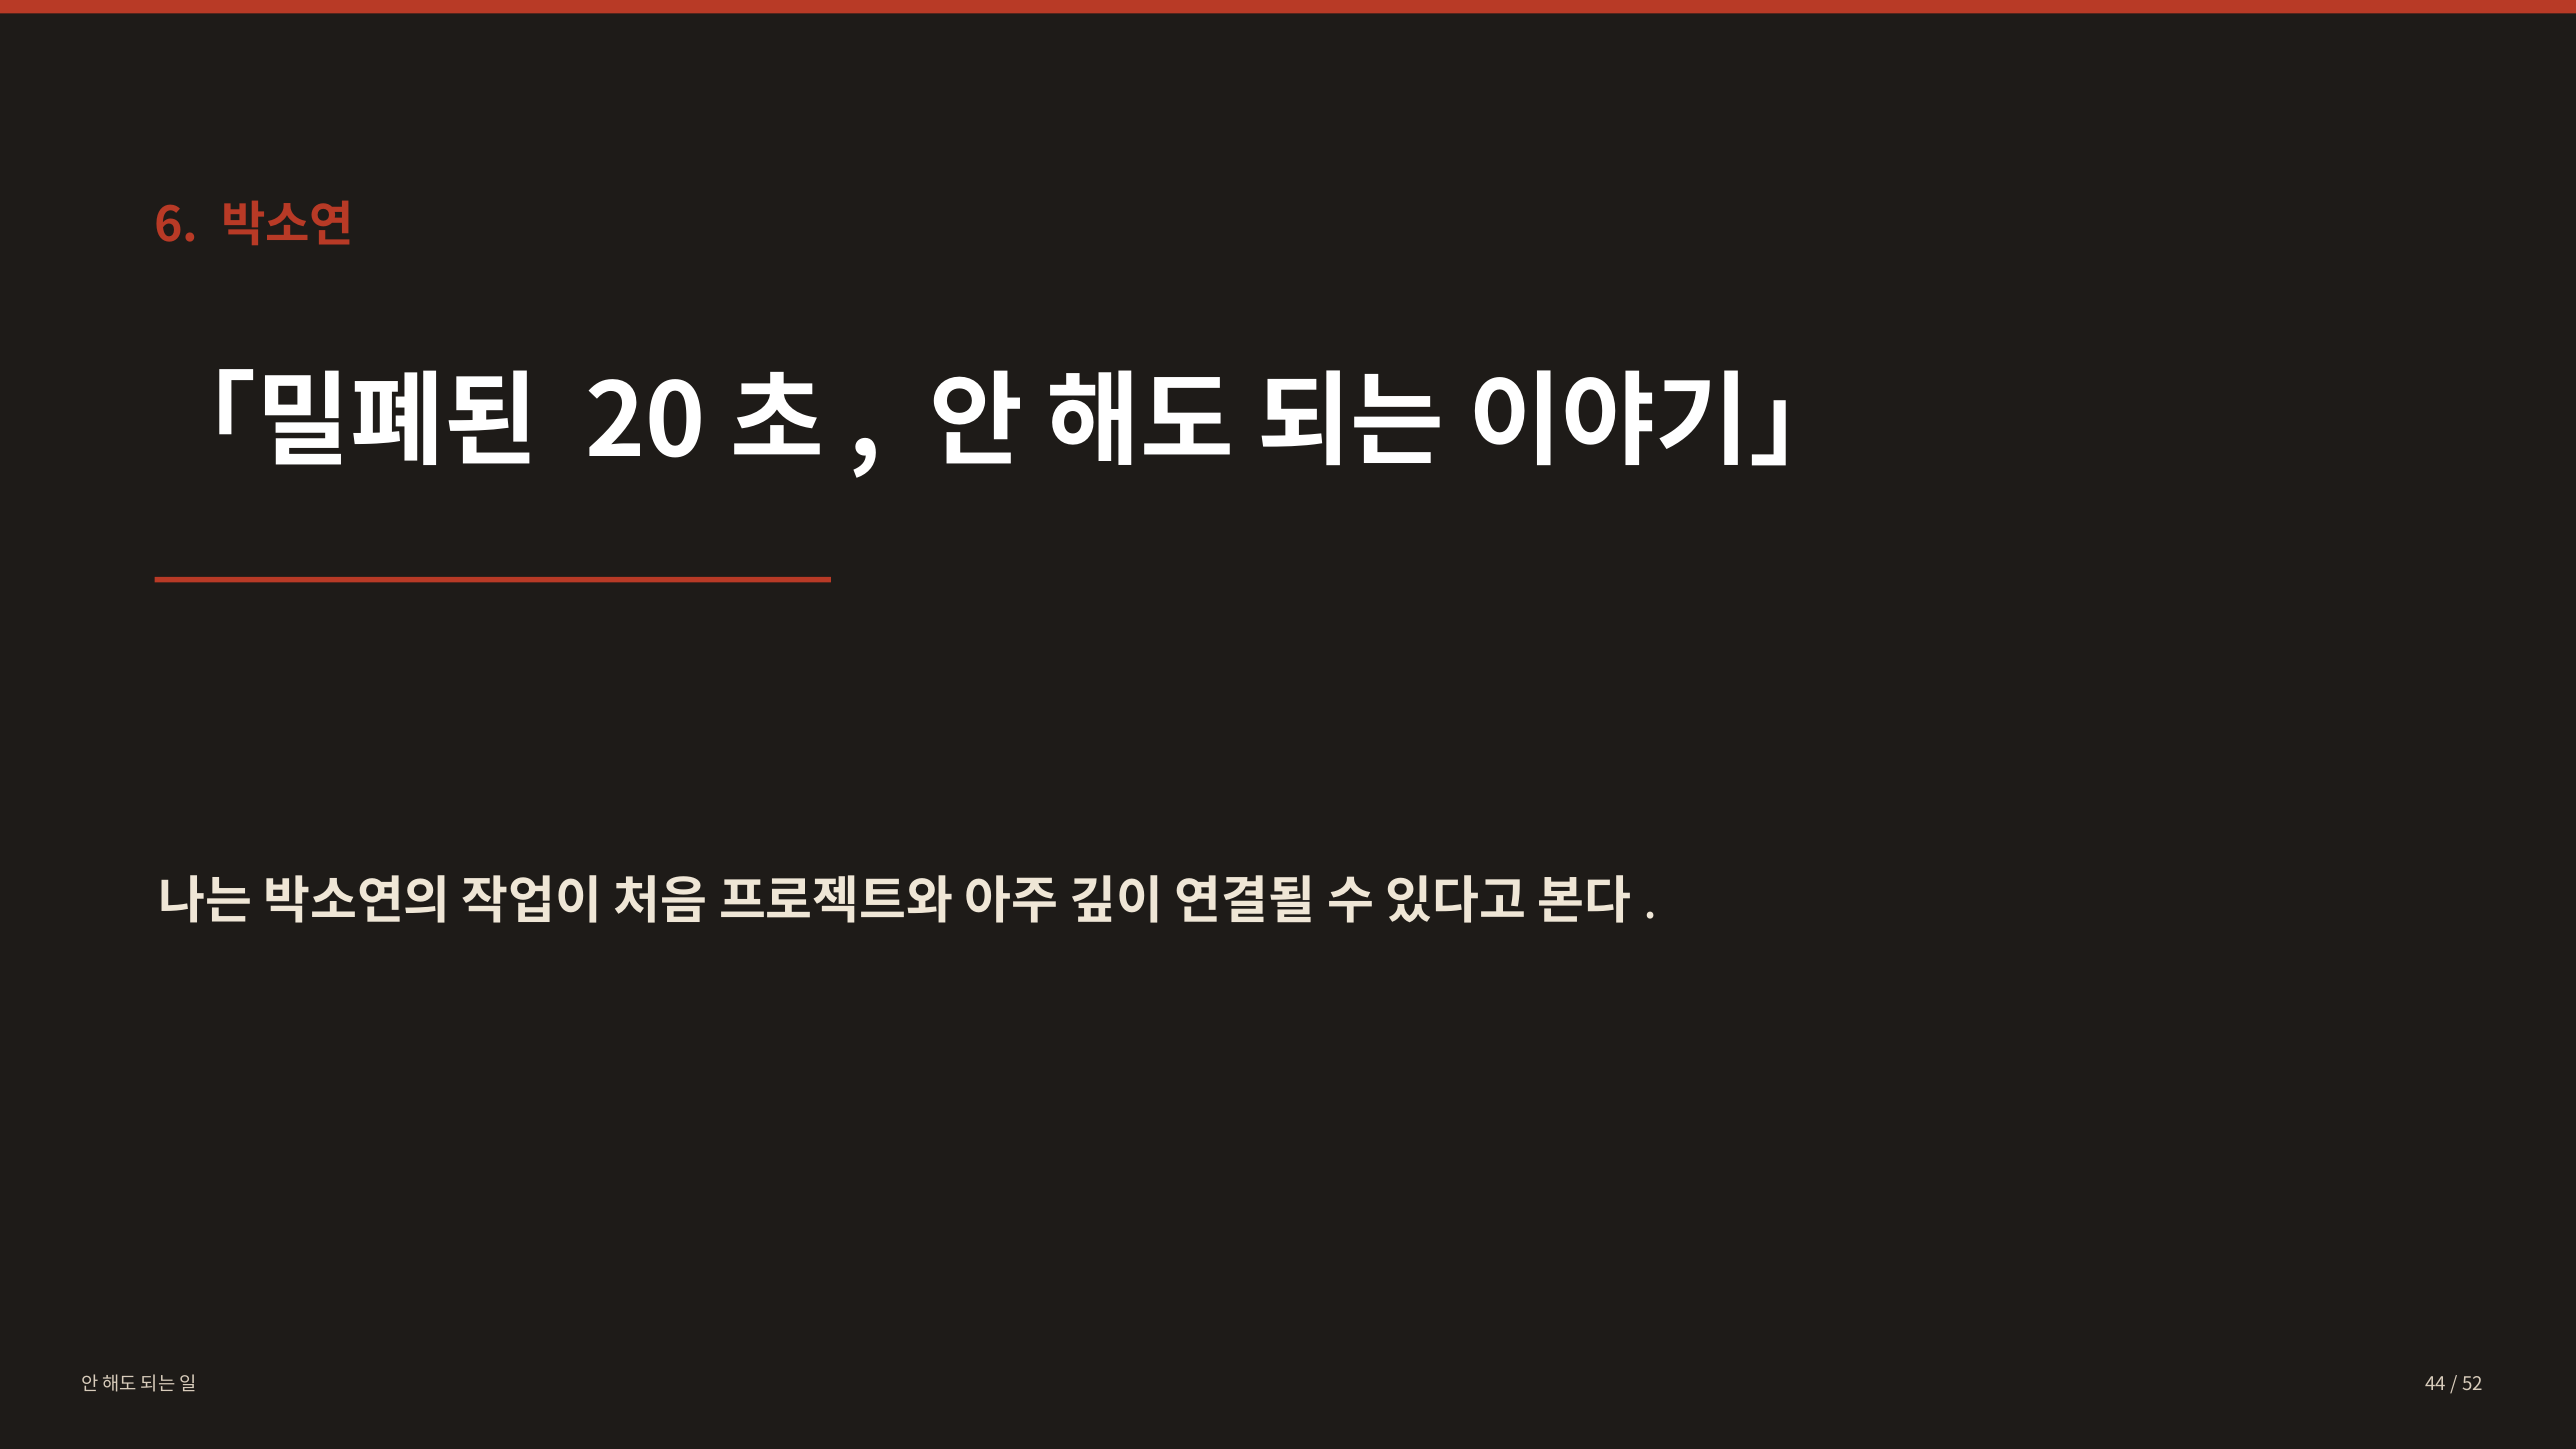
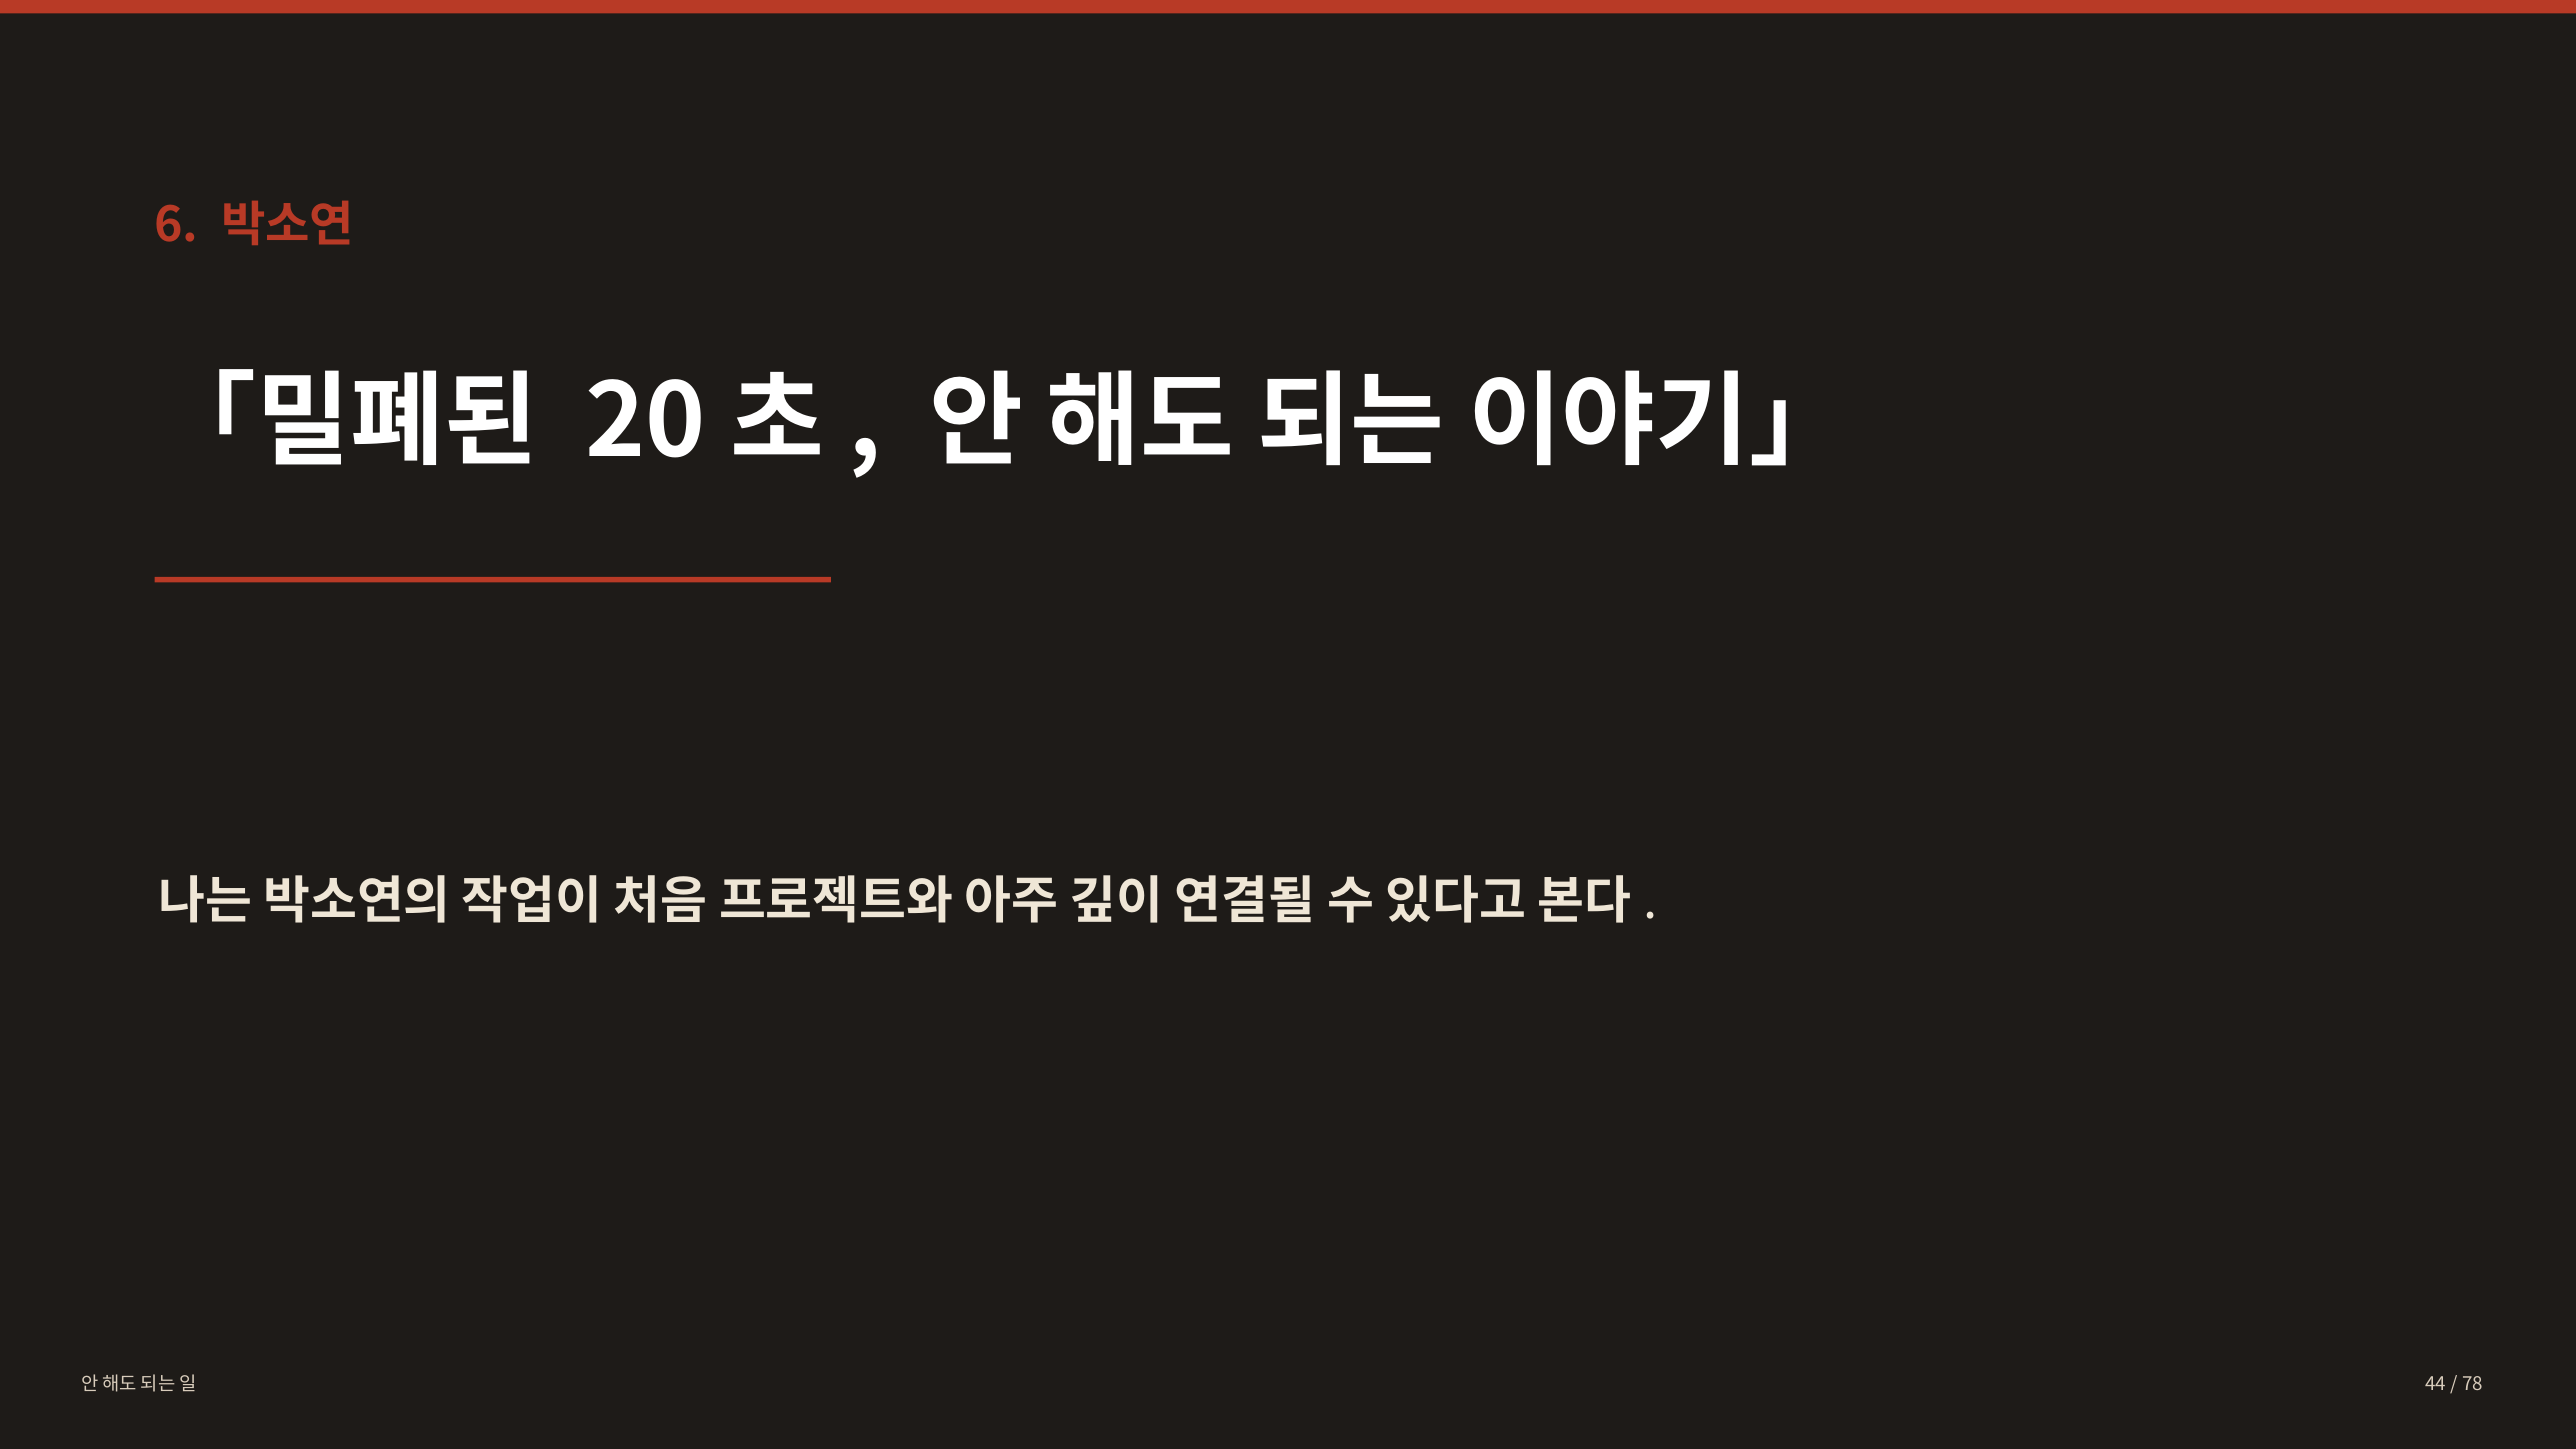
52: 52 -> 78 (2472, 1385)
